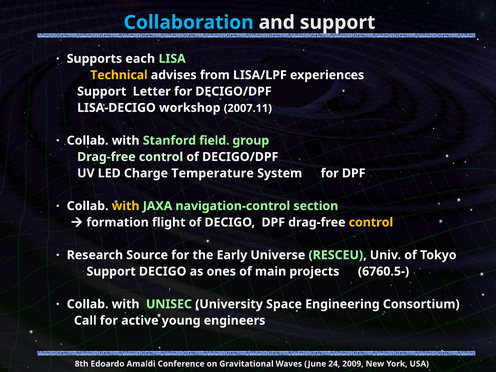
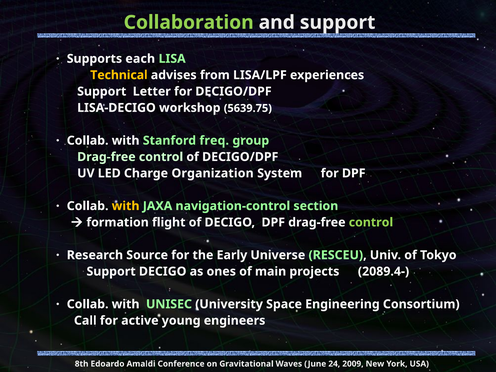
Collaboration colour: light blue -> light green (189, 22)
2007.11: 2007.11 -> 5639.75 (248, 108)
field: field -> freq (214, 141)
Temperature: Temperature -> Organization (213, 173)
control colour: yellow -> light green (371, 222)
6760.5-: 6760.5- -> 2089.4- (384, 271)
